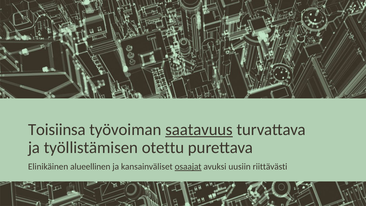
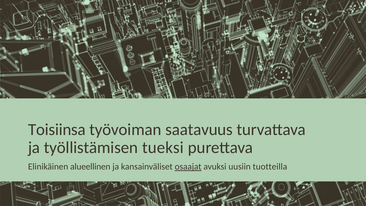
saatavuus underline: present -> none (199, 129)
otettu: otettu -> tueksi (163, 148)
riittävästi: riittävästi -> tuotteilla (270, 167)
